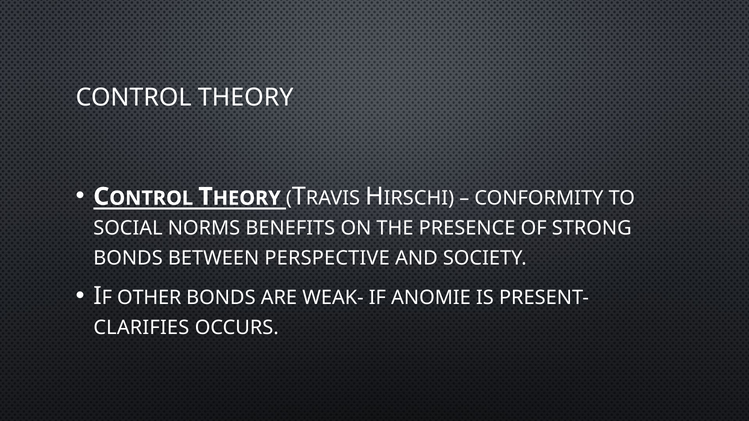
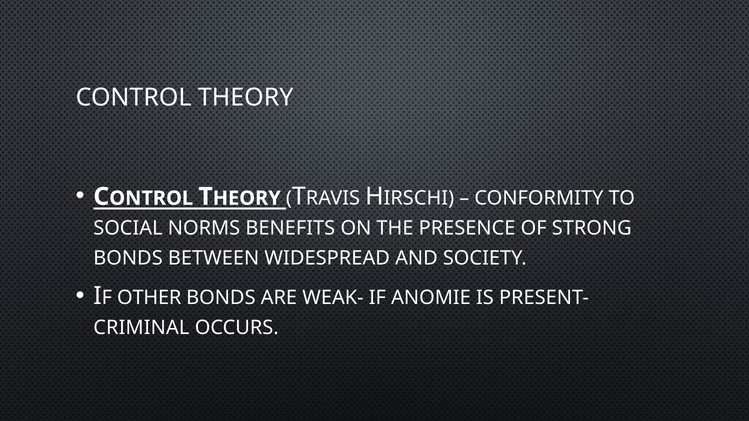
PERSPECTIVE: PERSPECTIVE -> WIDESPREAD (327, 258)
CLARIFIES: CLARIFIES -> CRIMINAL (141, 328)
